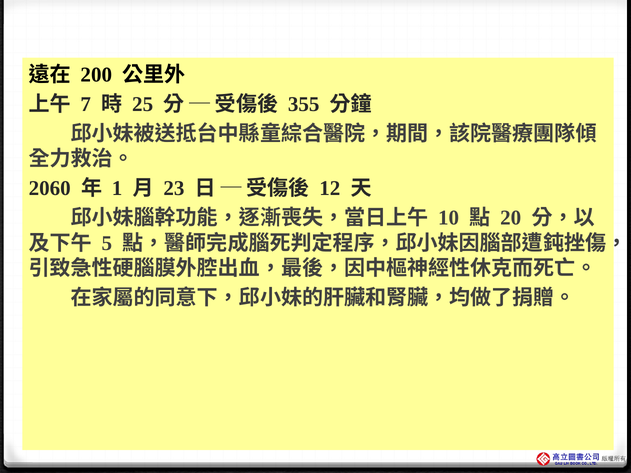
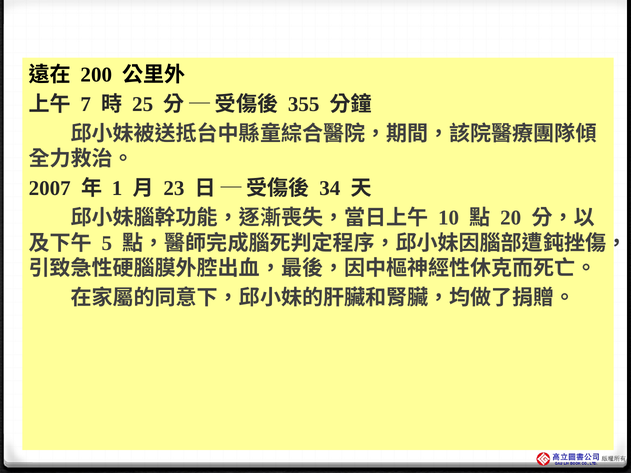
2060: 2060 -> 2007 (50, 189)
12: 12 -> 34 (330, 189)
